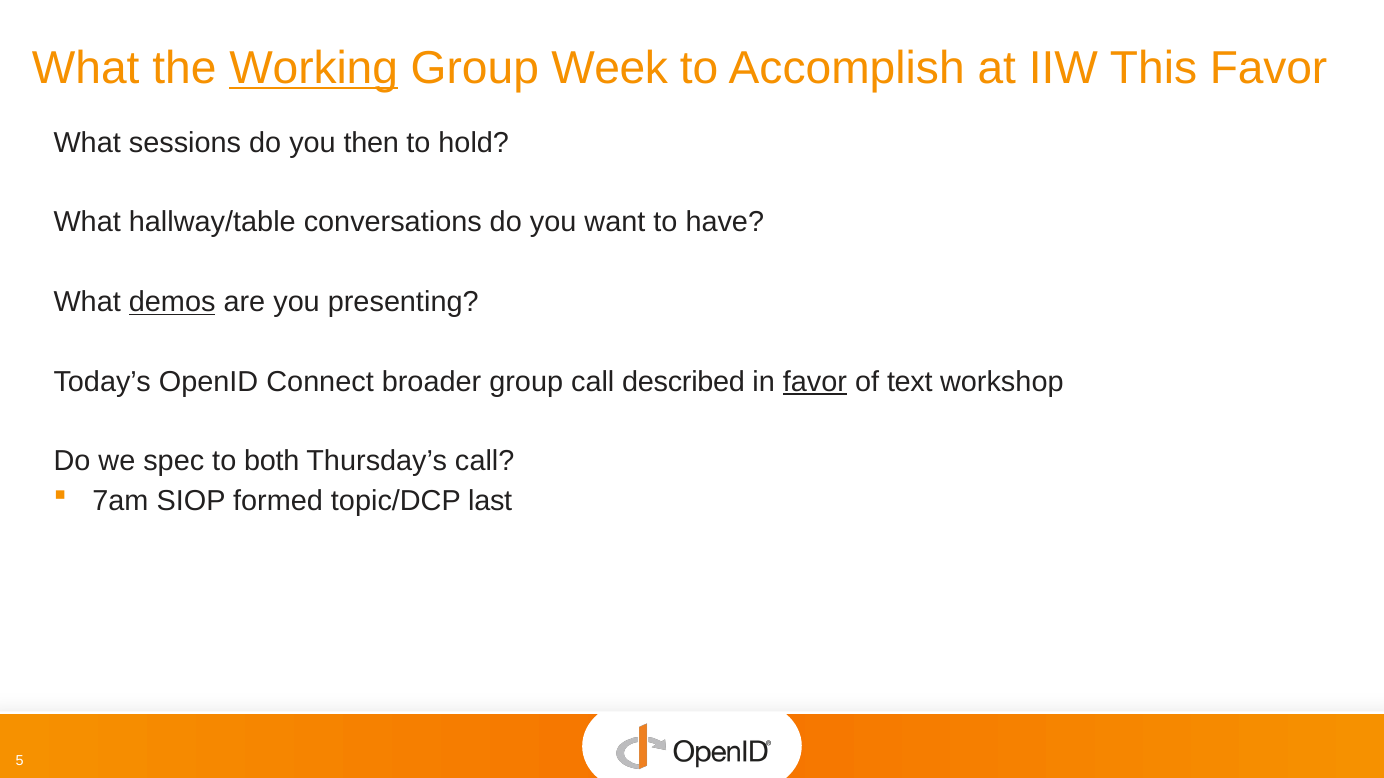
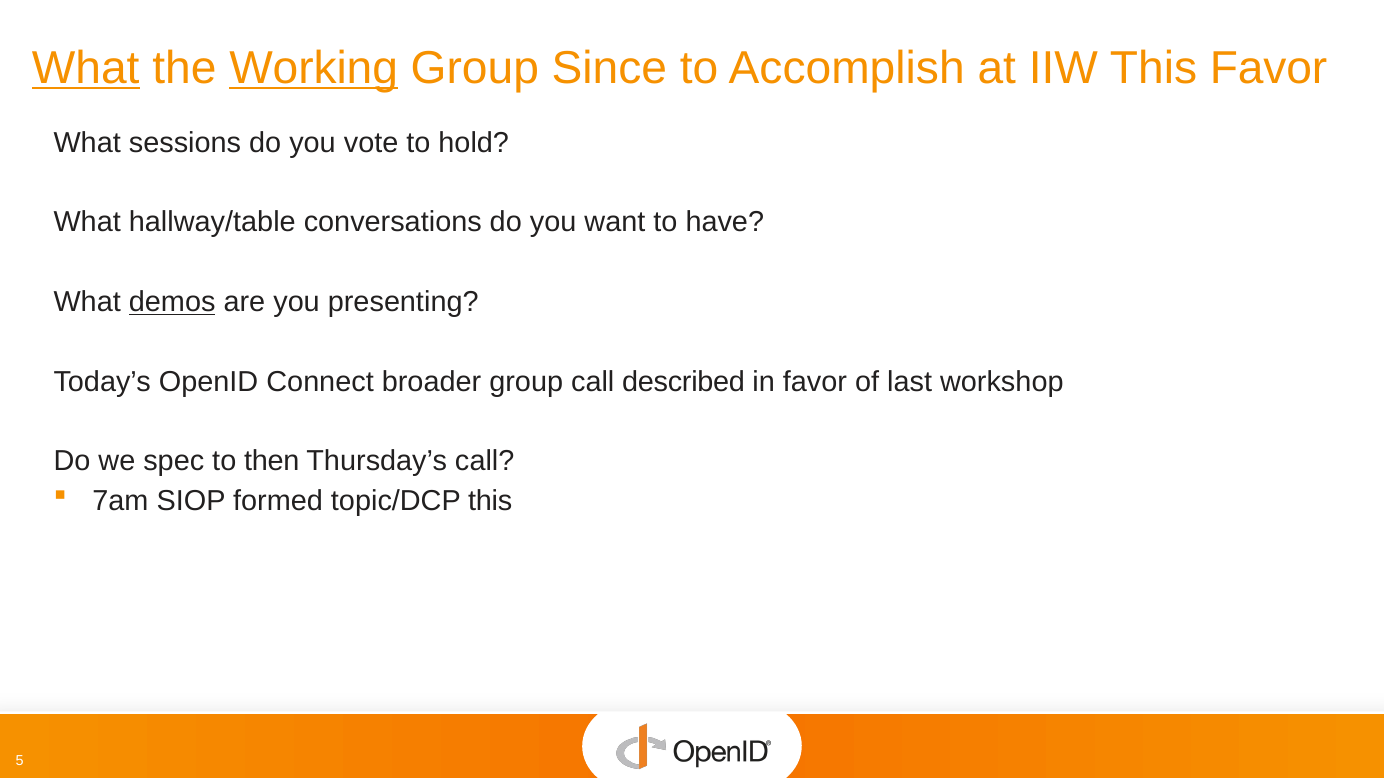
What underline: none -> present (86, 68)
Week: Week -> Since (609, 68)
then: then -> vote (371, 143)
favor underline: present -> none (815, 382)
text: text -> last (910, 382)
both: both -> then (272, 461)
topic/DCP last: last -> this (490, 501)
